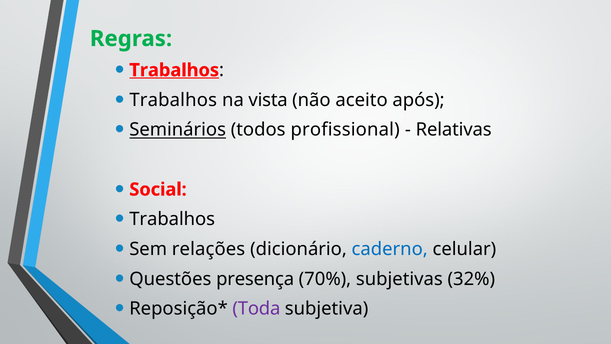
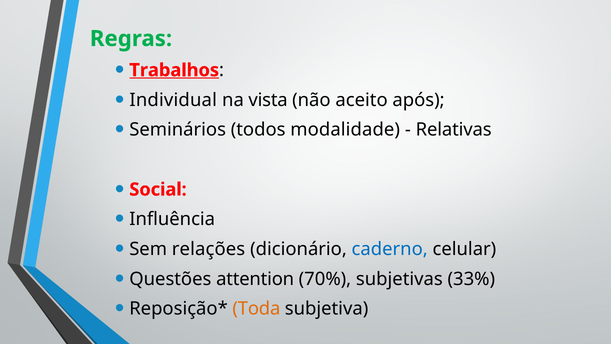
Trabalhos: Trabalhos -> Individual (173, 100)
Seminários underline: present -> none (178, 130)
profissional: profissional -> modalidade (345, 130)
Trabalhos: Trabalhos -> Influência (172, 219)
presença: presença -> attention (255, 279)
32%: 32% -> 33% (471, 279)
Toda colour: purple -> orange (256, 309)
